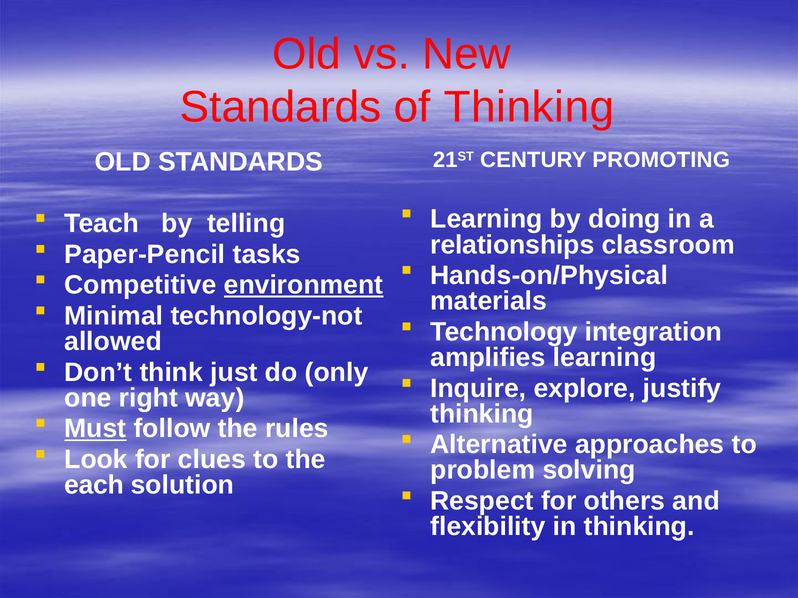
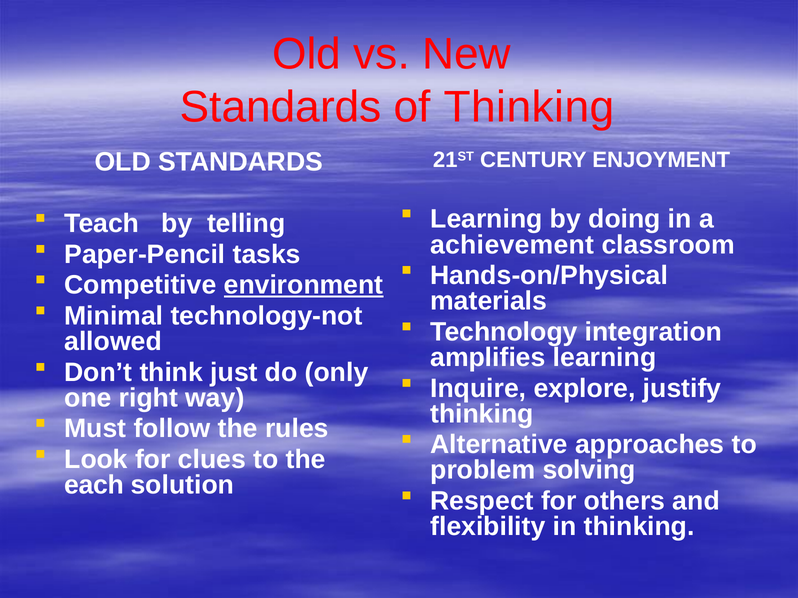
PROMOTING: PROMOTING -> ENJOYMENT (661, 160)
relationships: relationships -> achievement (512, 245)
Must underline: present -> none (95, 429)
